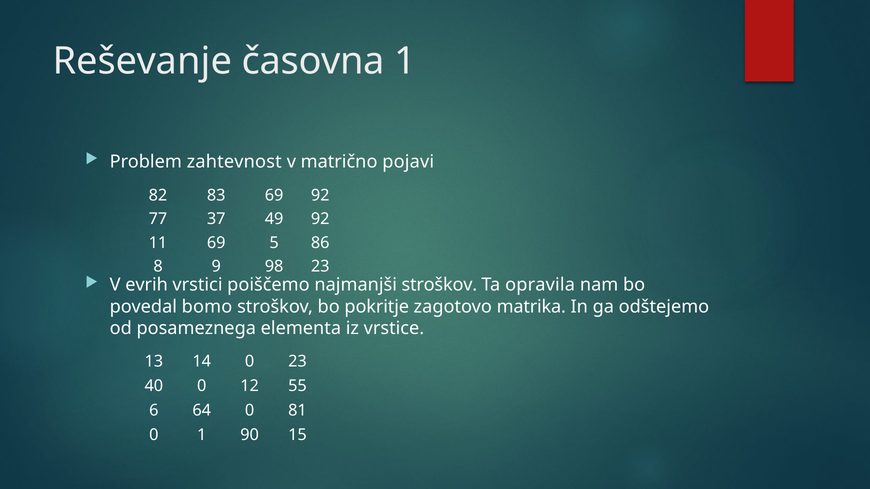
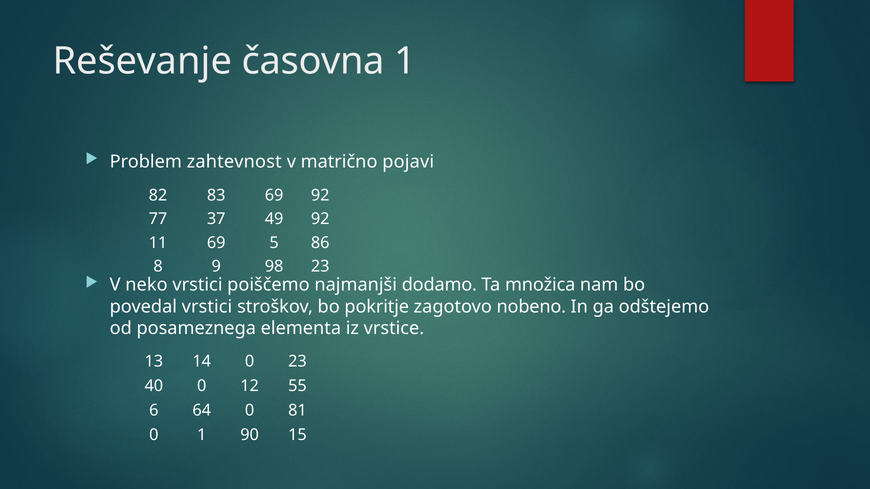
evrih: evrih -> neko (147, 285)
najmanjši stroškov: stroškov -> dodamo (439, 285)
opravila: opravila -> množica (540, 285)
povedal bomo: bomo -> vrstici (207, 307)
matrika: matrika -> nobeno (531, 307)
